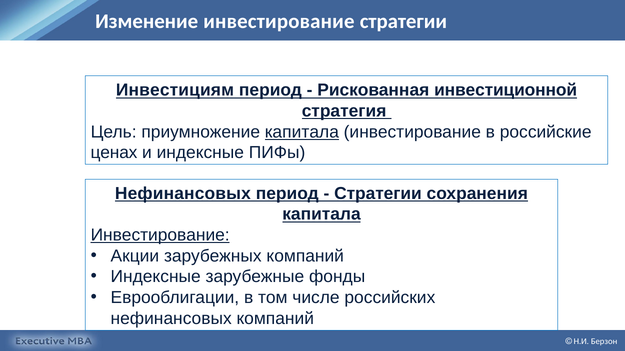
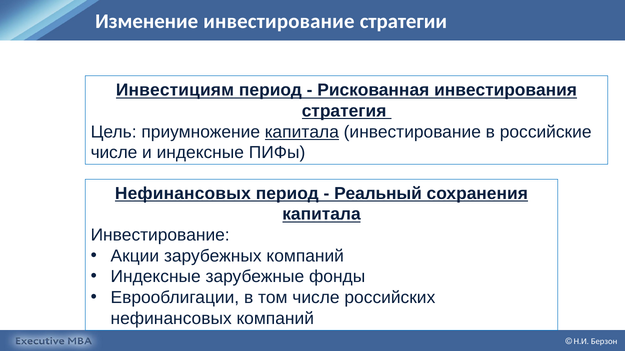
инвестиционной: инвестиционной -> инвестирования (506, 90)
ценах: ценах -> числе (114, 153)
Стратегии: Стратегии -> Реальный (378, 194)
Инвестирование underline: present -> none (160, 235)
